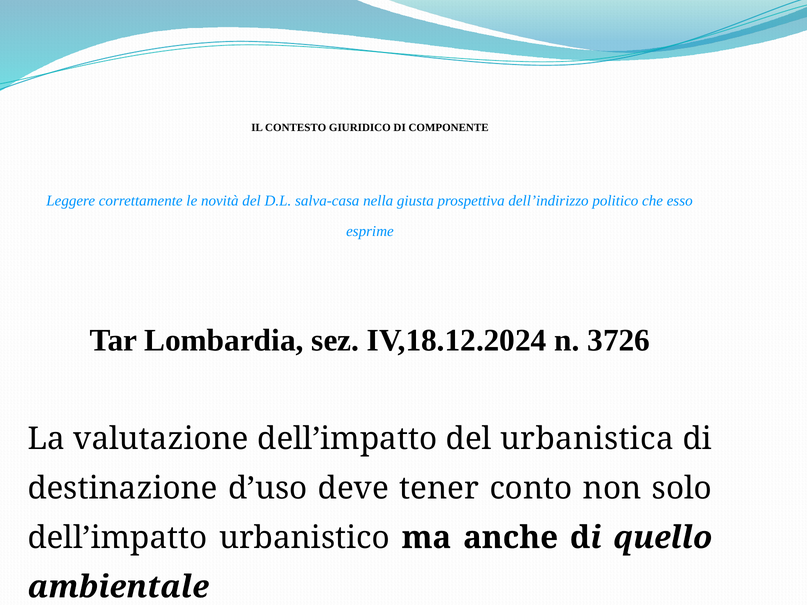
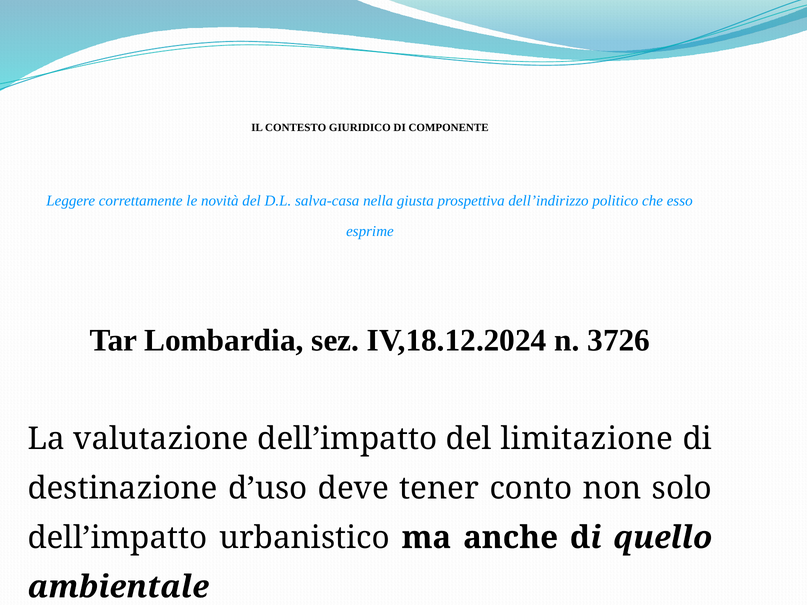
urbanistica: urbanistica -> limitazione (587, 439)
